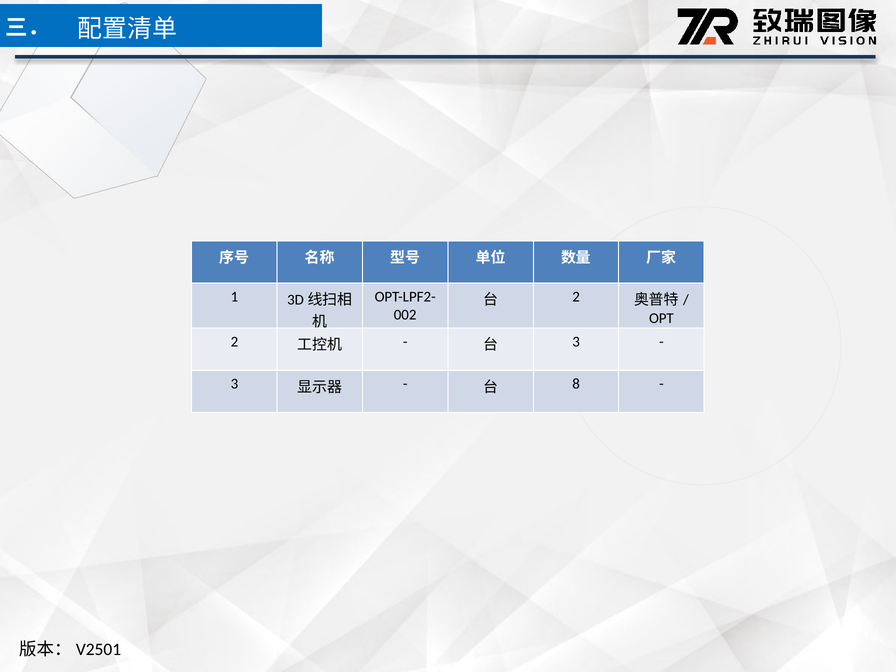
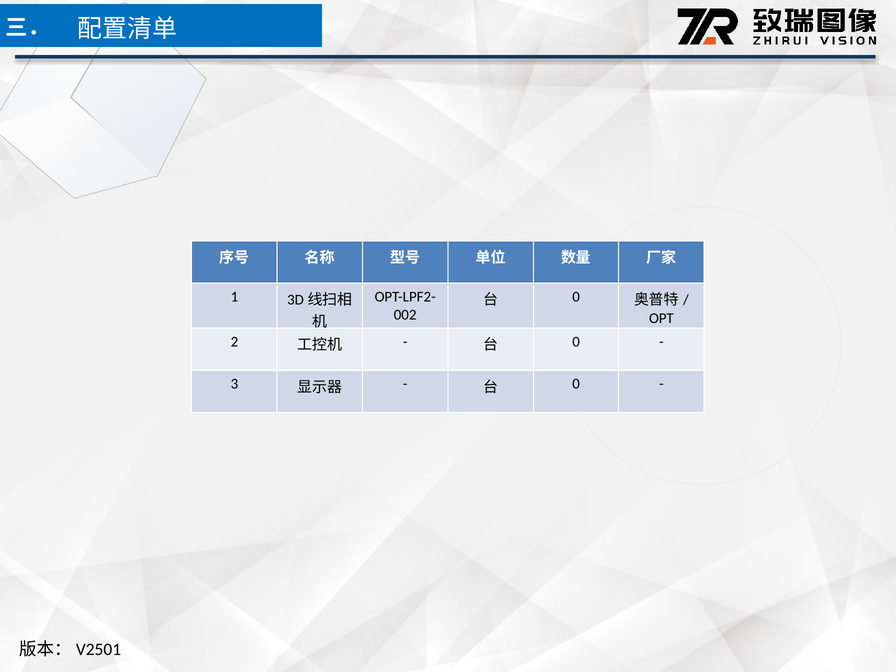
2: 2 -> 0 (576, 297)
3: 3 -> 0 (576, 342)
8: 8 -> 0 (576, 384)
